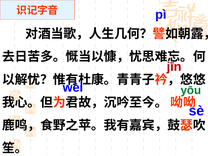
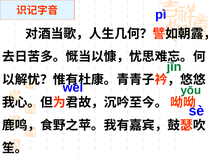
jīn colour: red -> green (174, 67)
